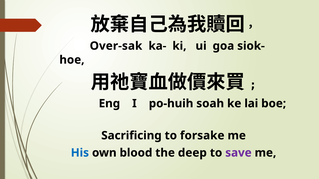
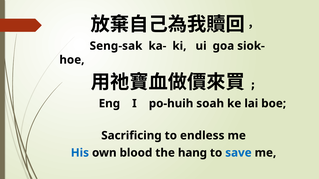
Over-sak: Over-sak -> Seng-sak (116, 46)
forsake: forsake -> endless (202, 136)
deep: deep -> hang (192, 153)
save colour: purple -> blue (238, 153)
